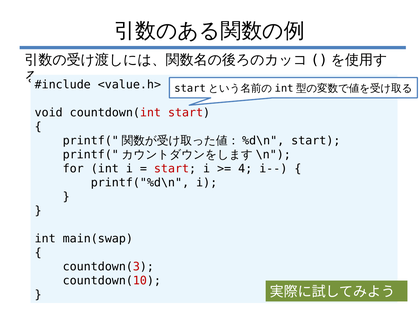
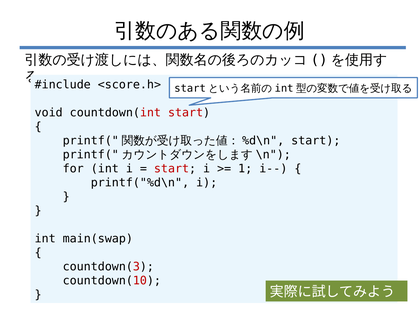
<value.h>: <value.h> -> <score.h> (129, 84)
4: 4 -> 1 (245, 168)
